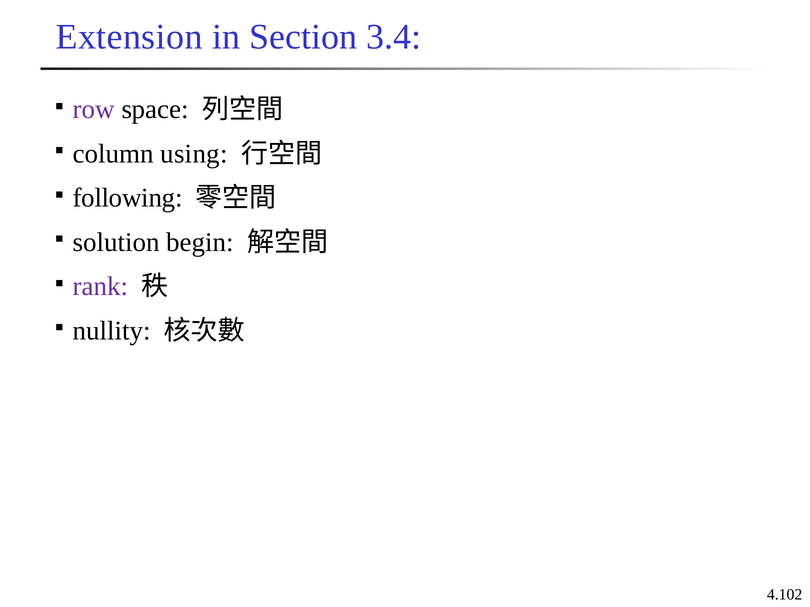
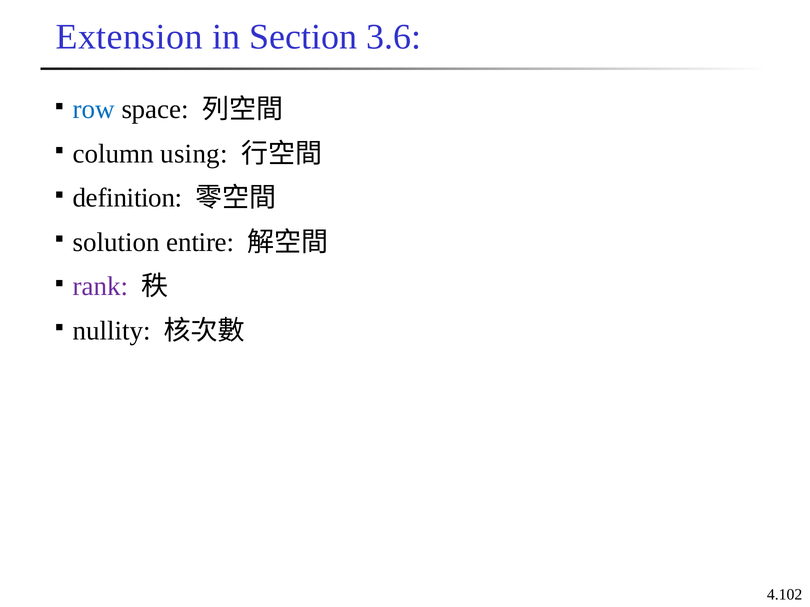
3.4: 3.4 -> 3.6 (394, 37)
row colour: purple -> blue (94, 110)
following: following -> definition (128, 198)
begin: begin -> entire (200, 242)
